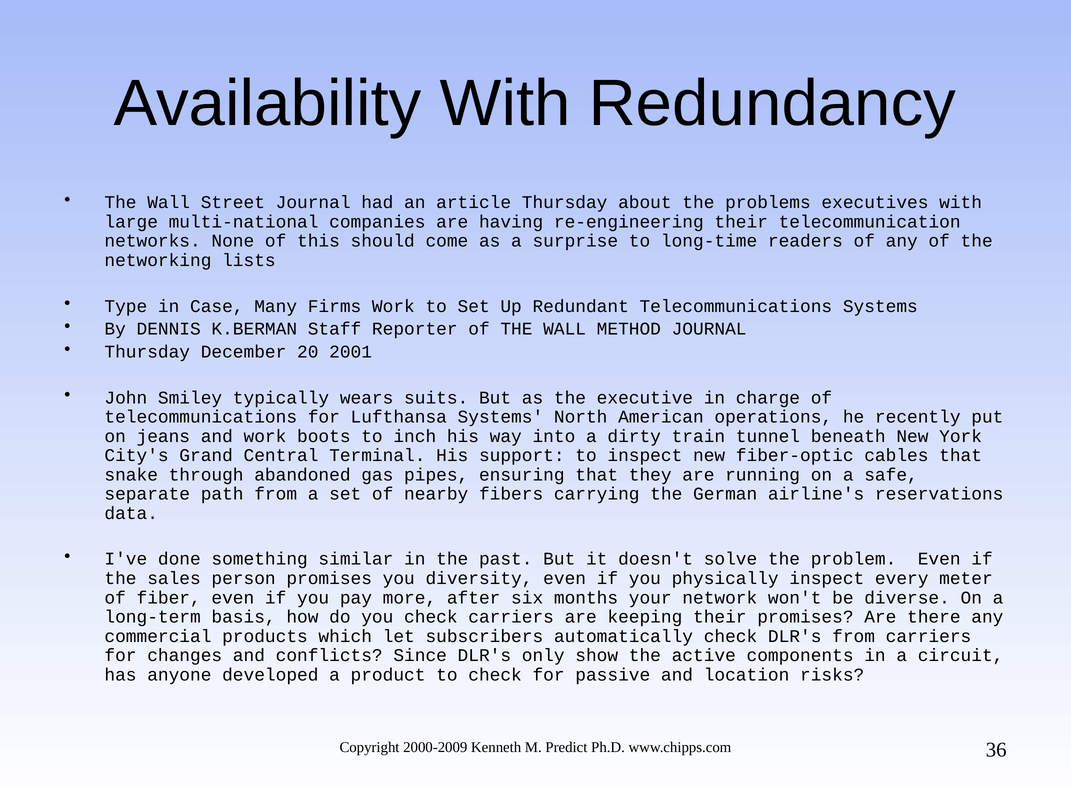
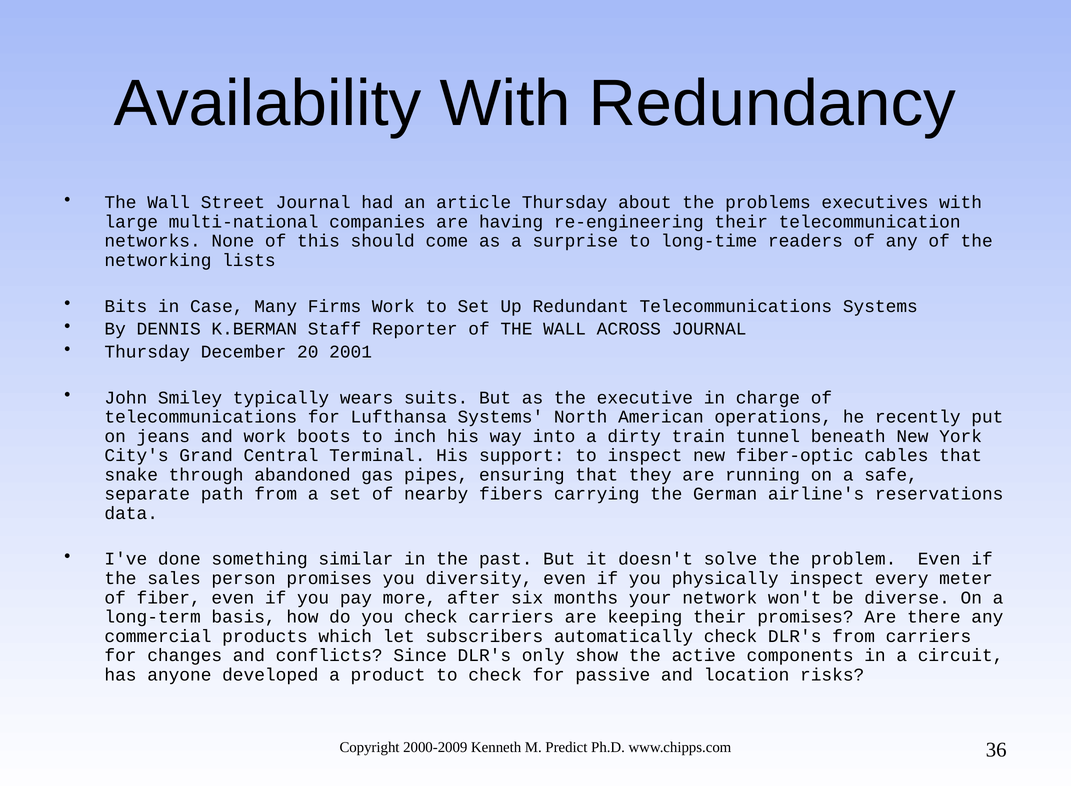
Type: Type -> Bits (126, 306)
METHOD: METHOD -> ACROSS (629, 329)
